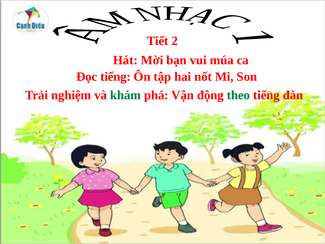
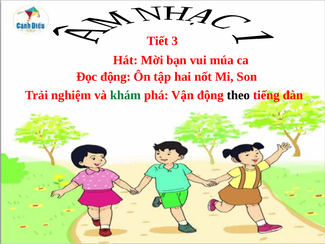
2: 2 -> 3 (175, 41)
Đọc tiếng: tiếng -> động (116, 77)
theo colour: green -> black (238, 95)
